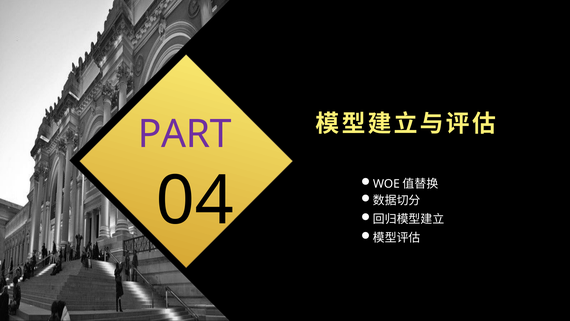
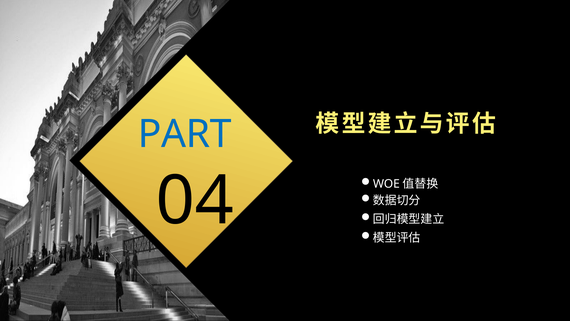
PART colour: purple -> blue (185, 134)
